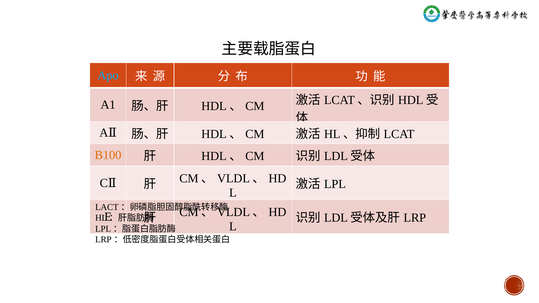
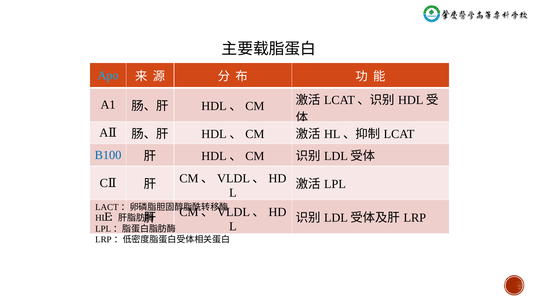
B100 colour: orange -> blue (108, 155)
